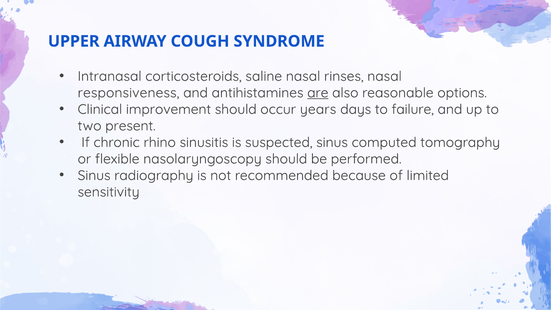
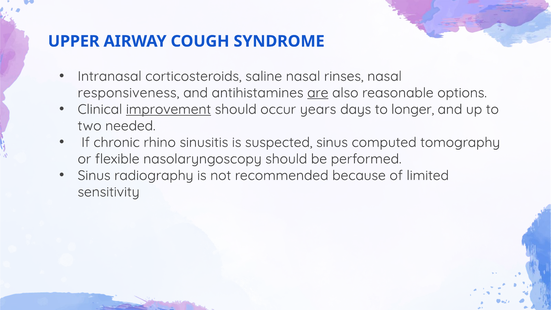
improvement underline: none -> present (169, 109)
failure: failure -> longer (413, 109)
present: present -> needed (130, 126)
